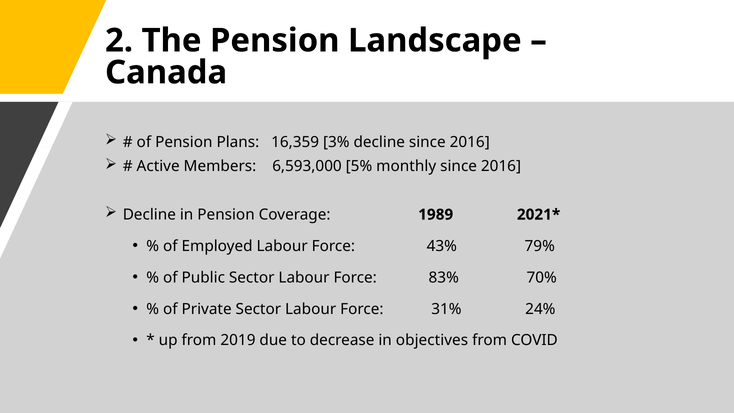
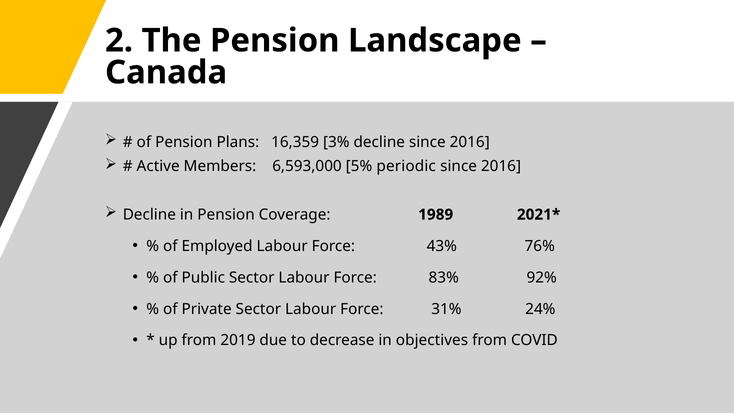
monthly: monthly -> periodic (406, 166)
79%: 79% -> 76% (540, 246)
70%: 70% -> 92% (542, 278)
